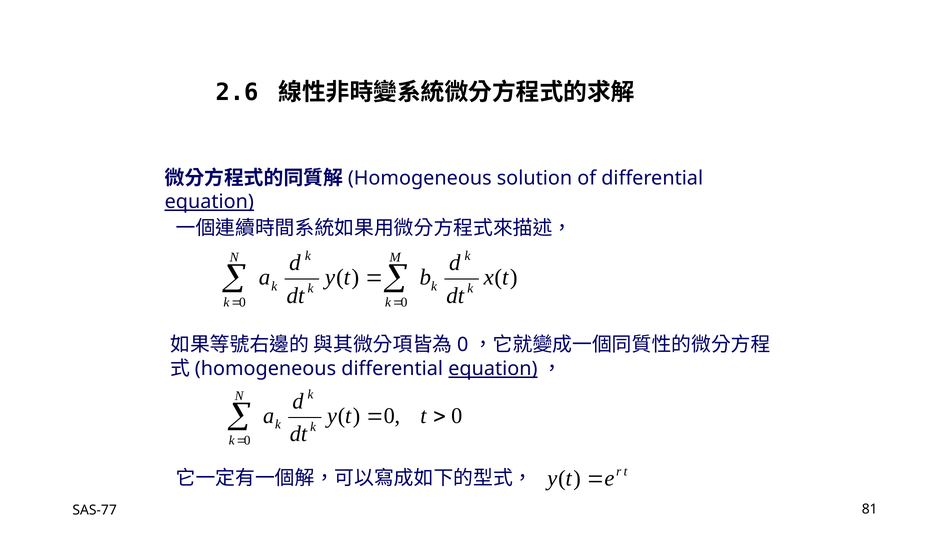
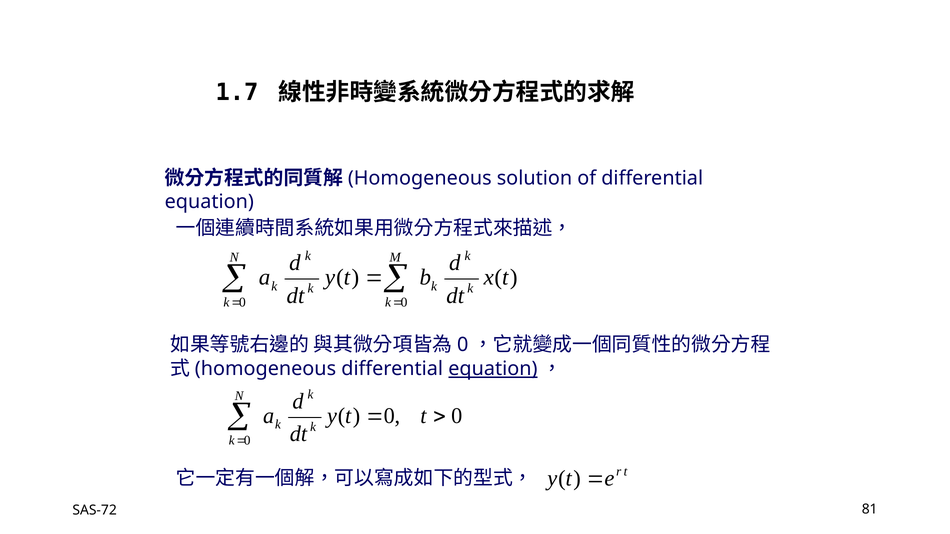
2.6: 2.6 -> 1.7 (237, 92)
equation underline: present -> none (209, 202)
SAS-77: SAS-77 -> SAS-72 (95, 510)
